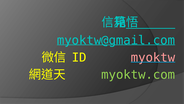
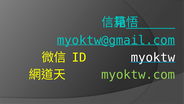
myoktw colour: pink -> white (153, 57)
